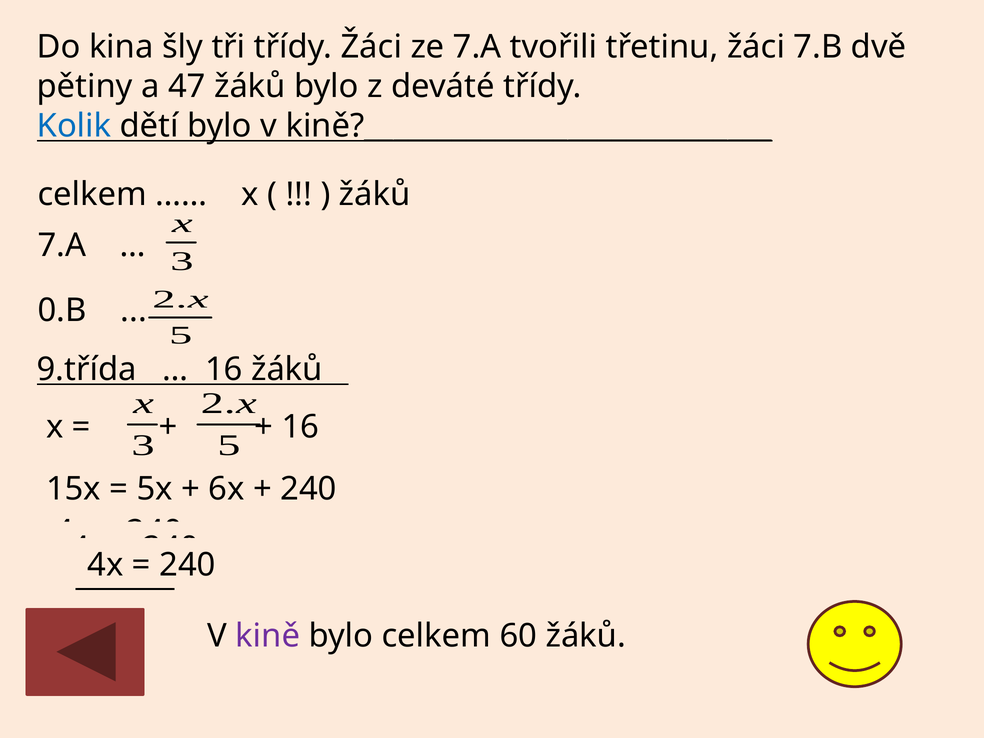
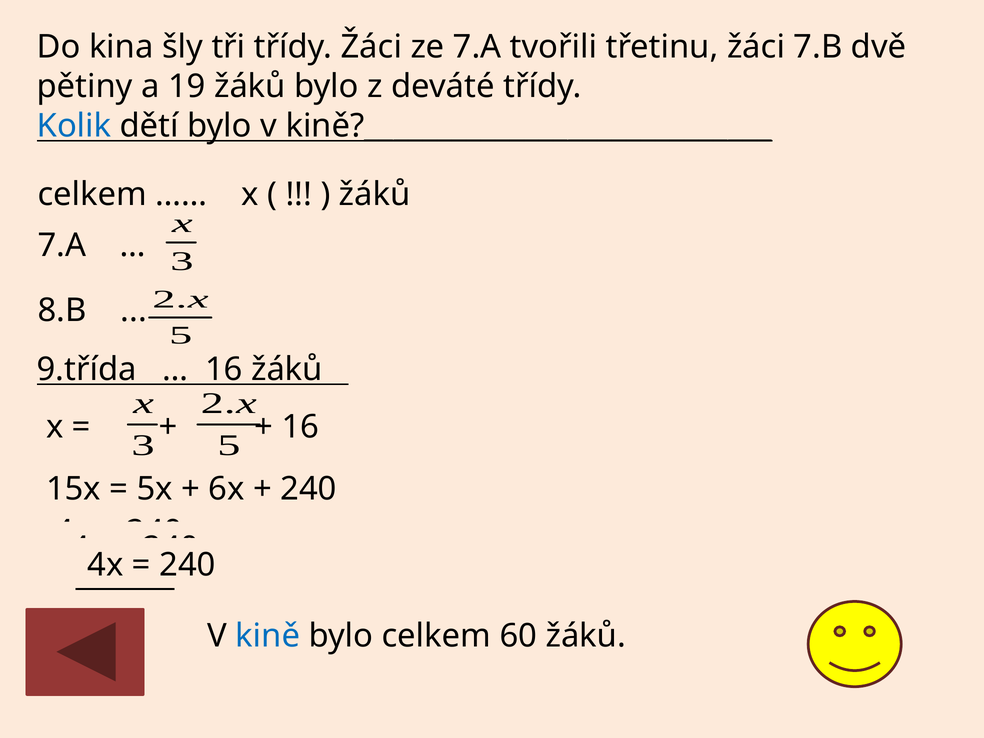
47: 47 -> 19 (187, 86)
0.B: 0.B -> 8.B (62, 311)
kině colour: purple -> blue (268, 636)
